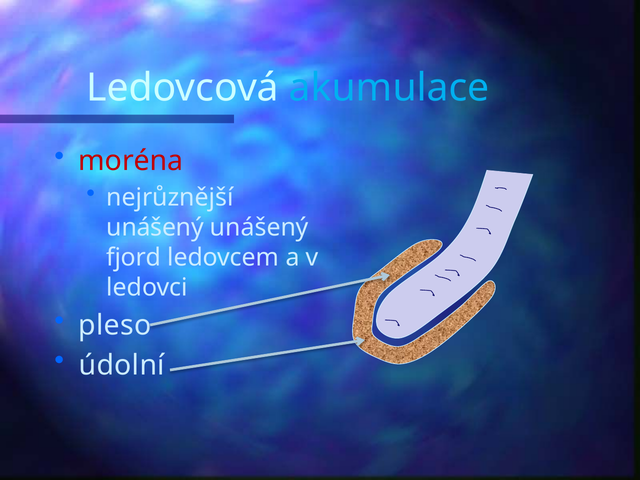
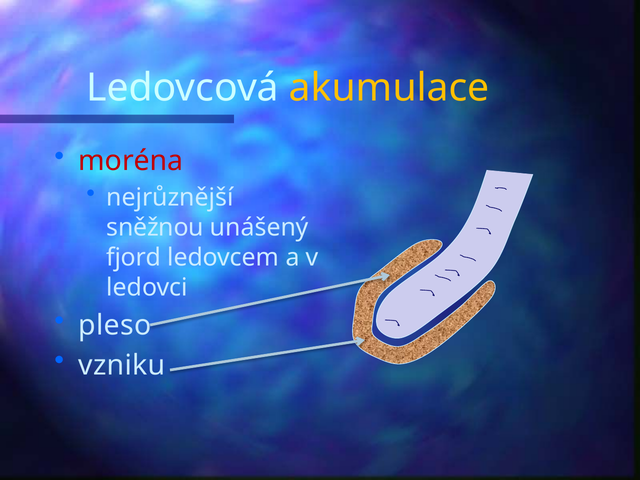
akumulace colour: light blue -> yellow (389, 88)
unášený: unášený -> sněžnou (155, 228)
údolní: údolní -> vzniku (122, 365)
